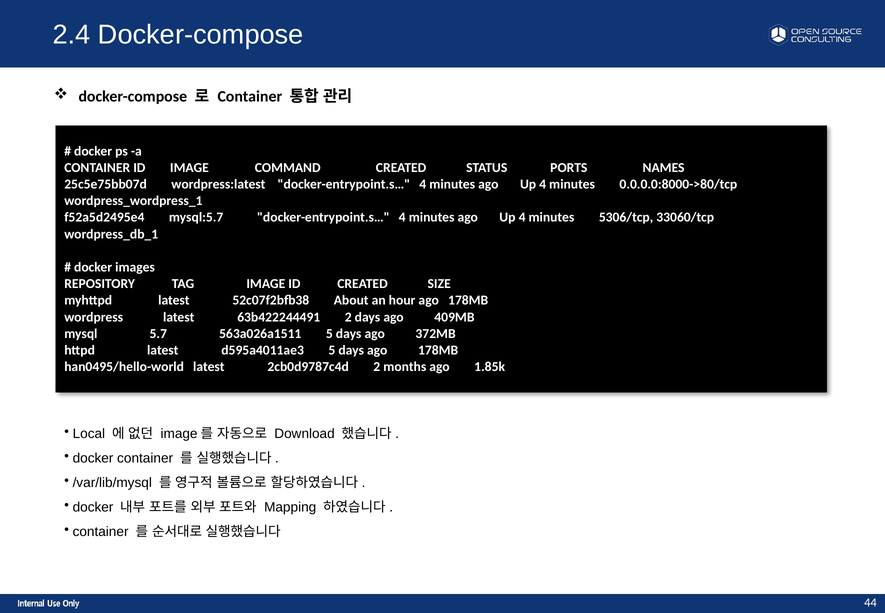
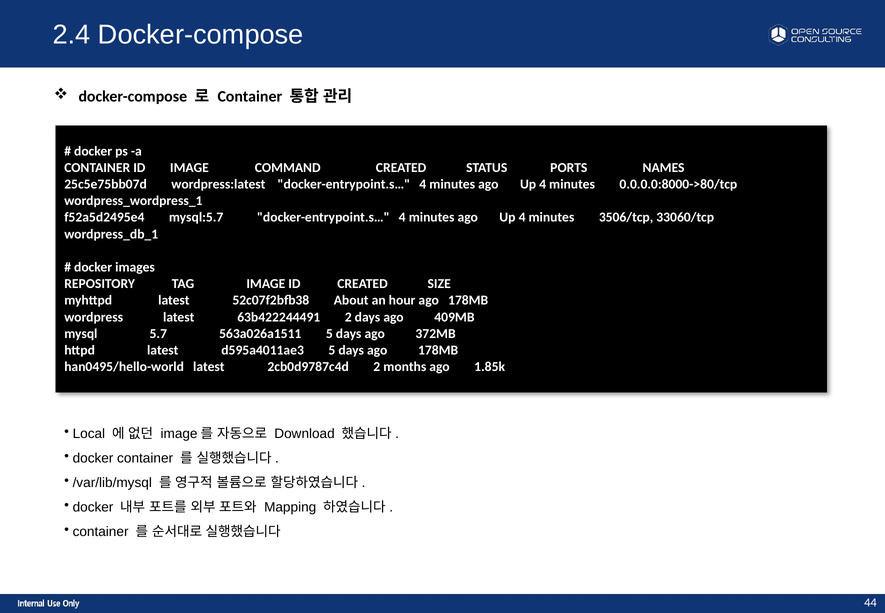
5306/tcp: 5306/tcp -> 3506/tcp (626, 217)
